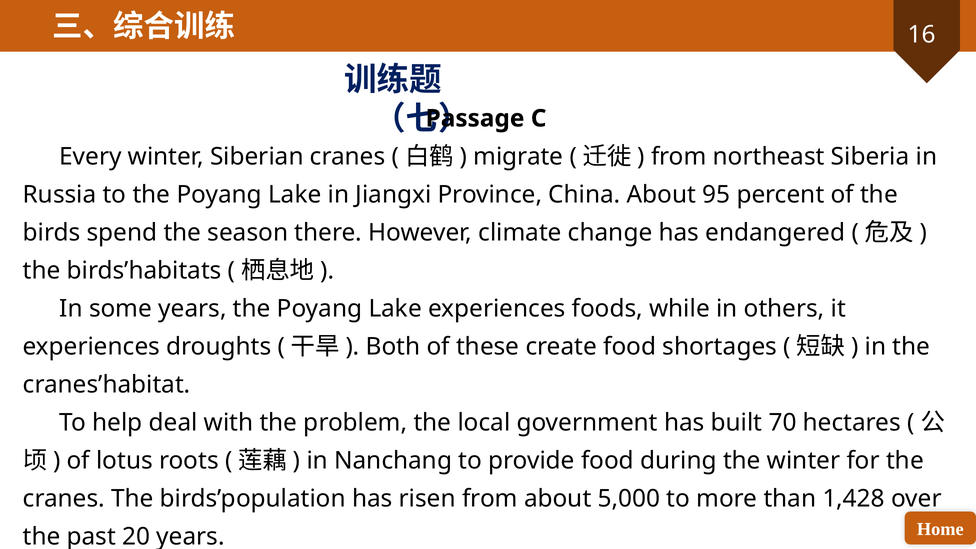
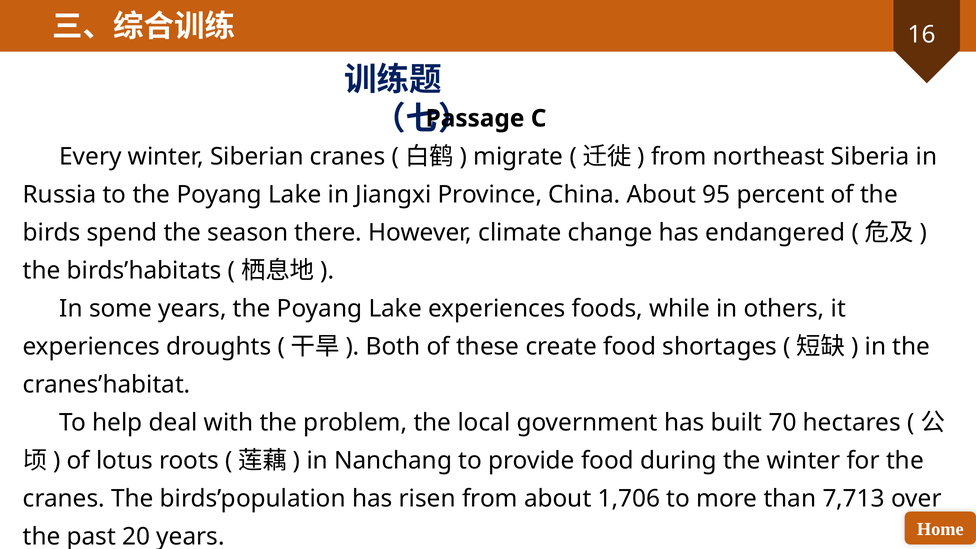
5,000: 5,000 -> 1,706 (629, 499)
1,428: 1,428 -> 7,713 (854, 499)
